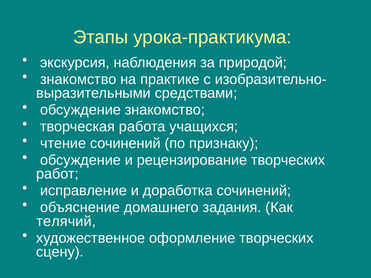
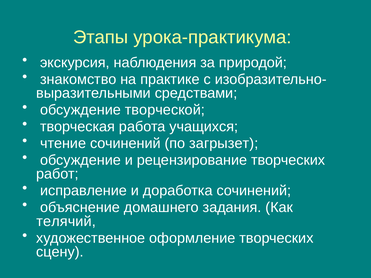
обсуждение знакомство: знакомство -> творческой (165, 110)
признаку: признаку -> загрызет (224, 143)
